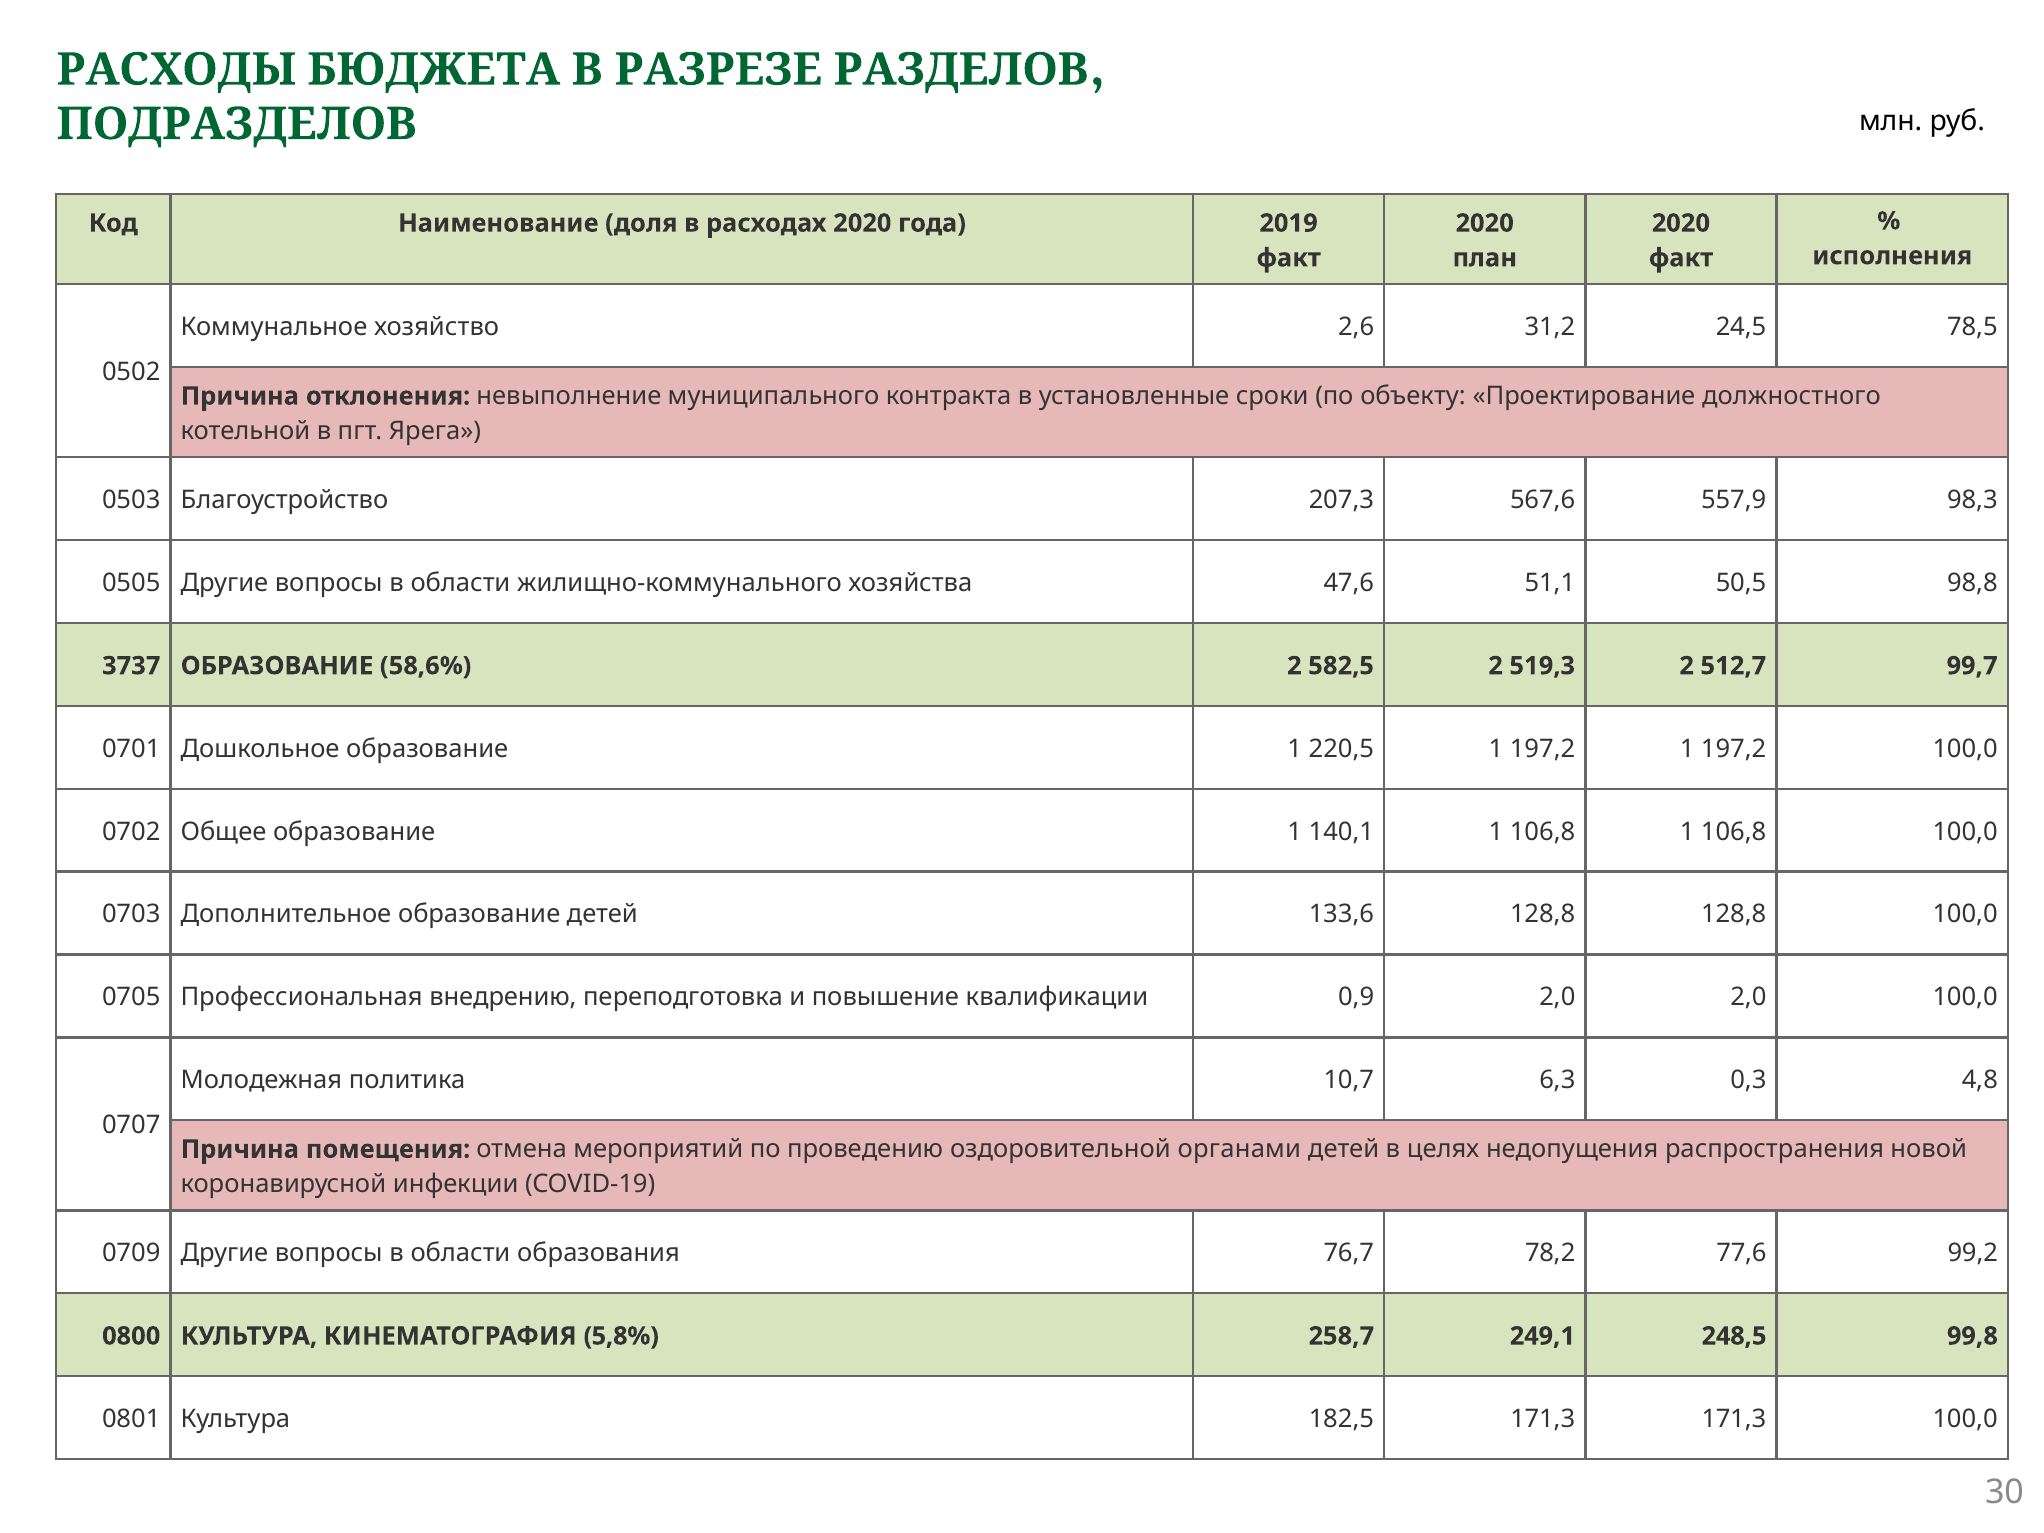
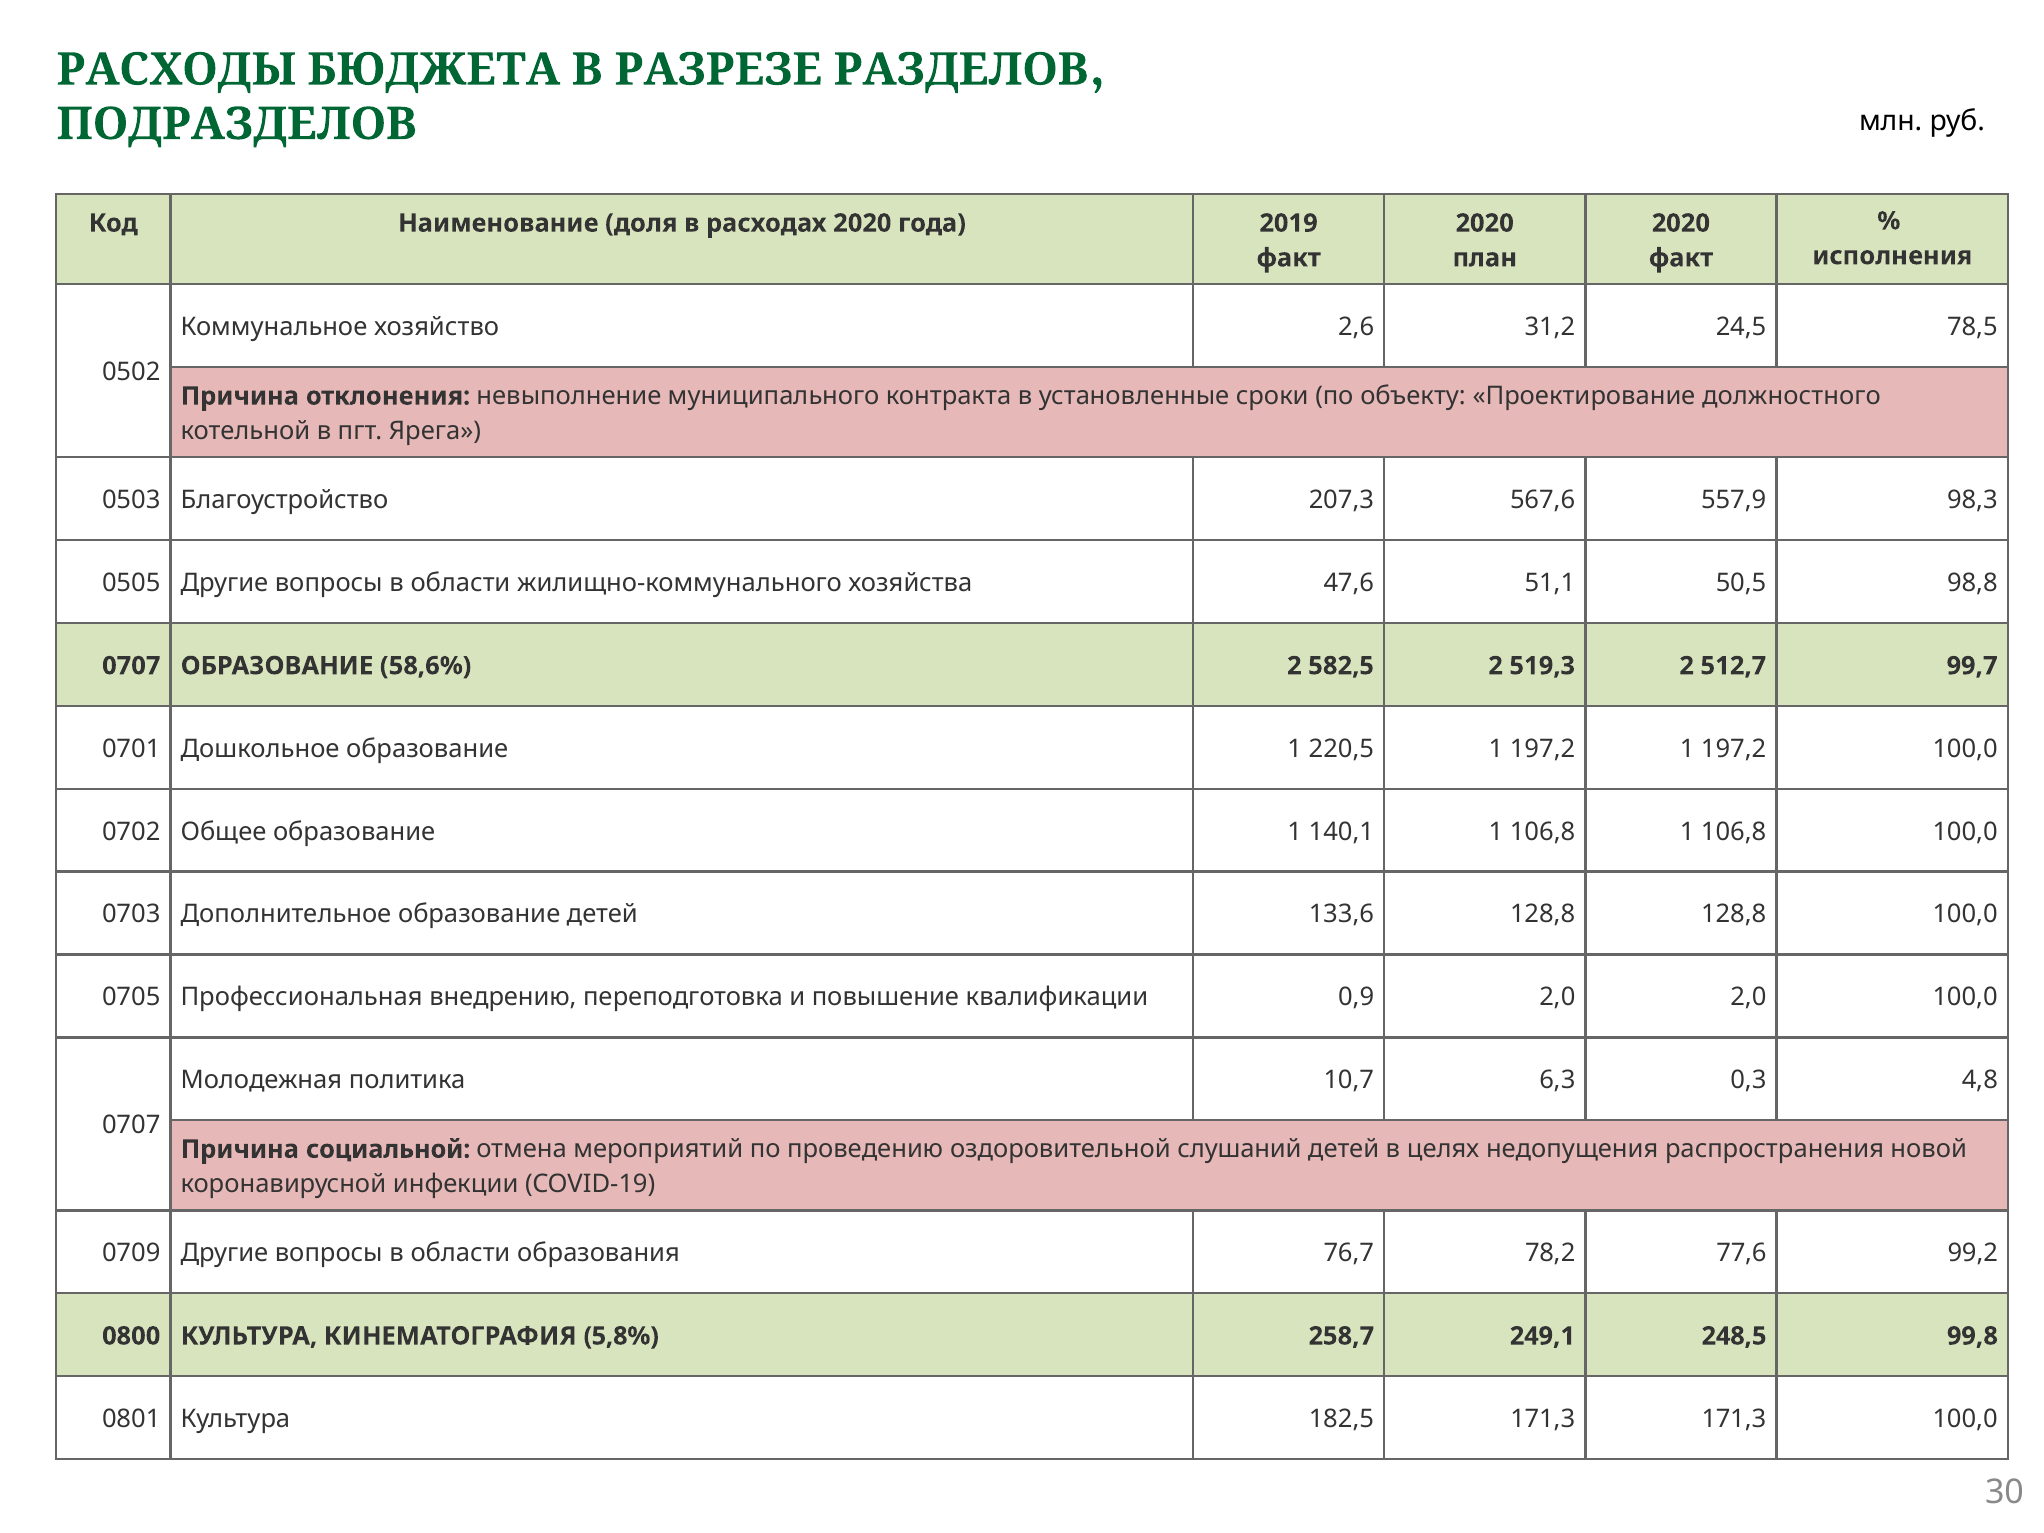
3737: 3737 -> 0707 (131, 666)
помещения: помещения -> социальной (388, 1149)
органами: органами -> слушаний (1240, 1149)
